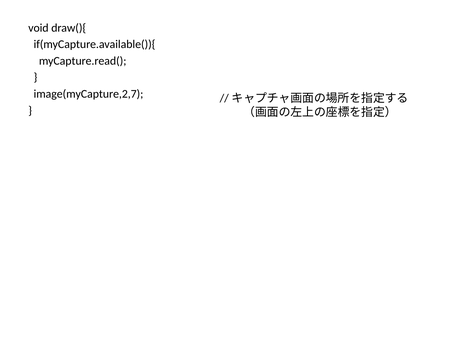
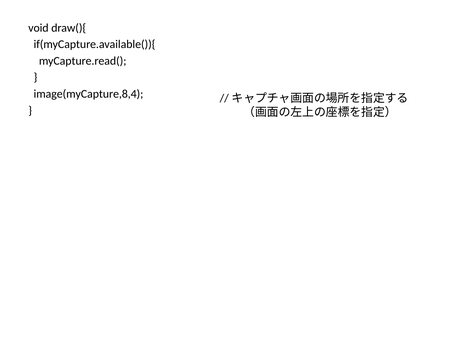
image(myCapture,2,7: image(myCapture,2,7 -> image(myCapture,8,4 (88, 94)
